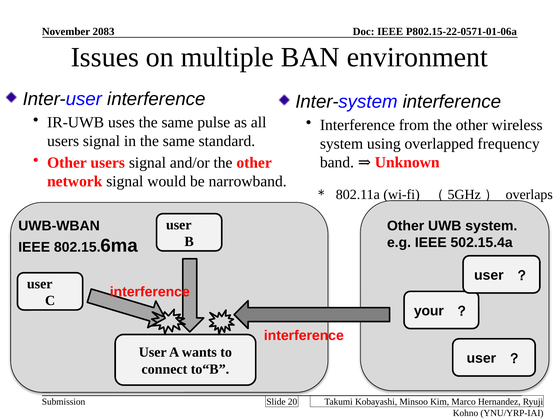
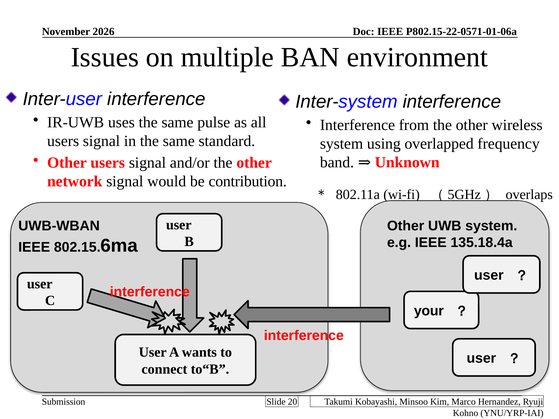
2083: 2083 -> 2026 (104, 31)
narrowband: narrowband -> contribution (248, 182)
502.15.4a: 502.15.4a -> 135.18.4a (482, 243)
